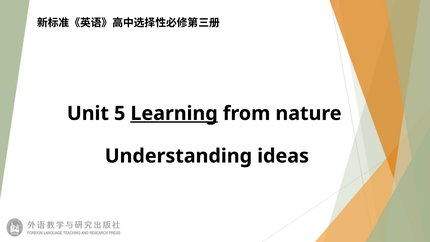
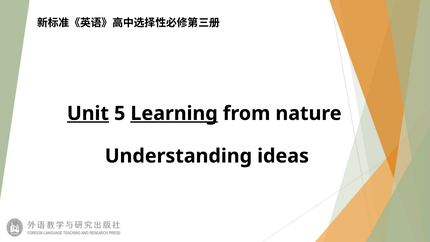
Unit underline: none -> present (88, 113)
